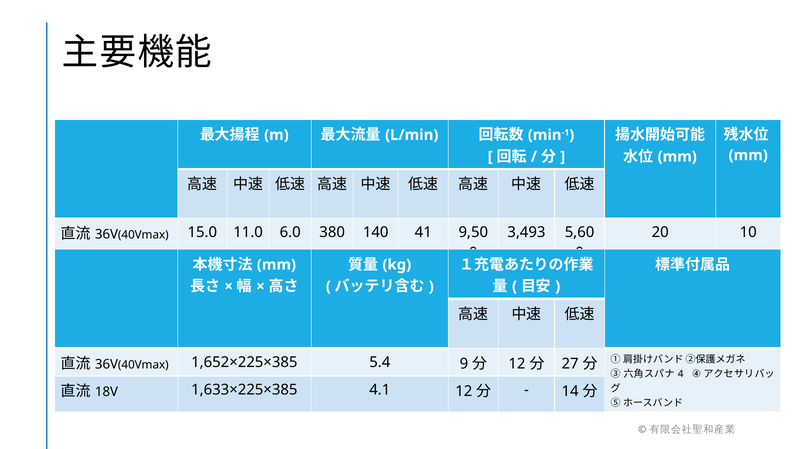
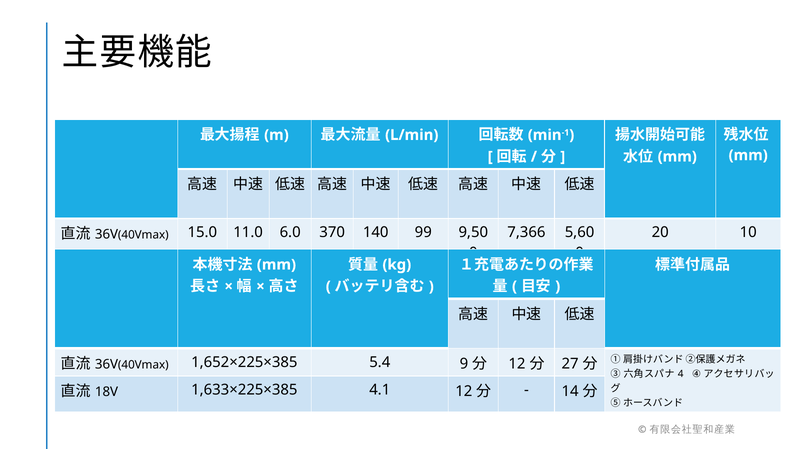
380: 380 -> 370 (332, 232)
41: 41 -> 99 (423, 232)
3,493: 3,493 -> 7,366 (526, 232)
